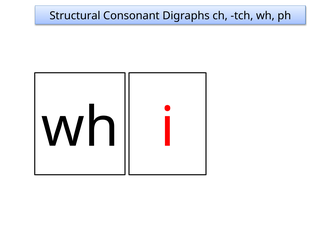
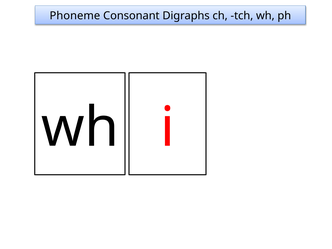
Structural: Structural -> Phoneme (75, 16)
